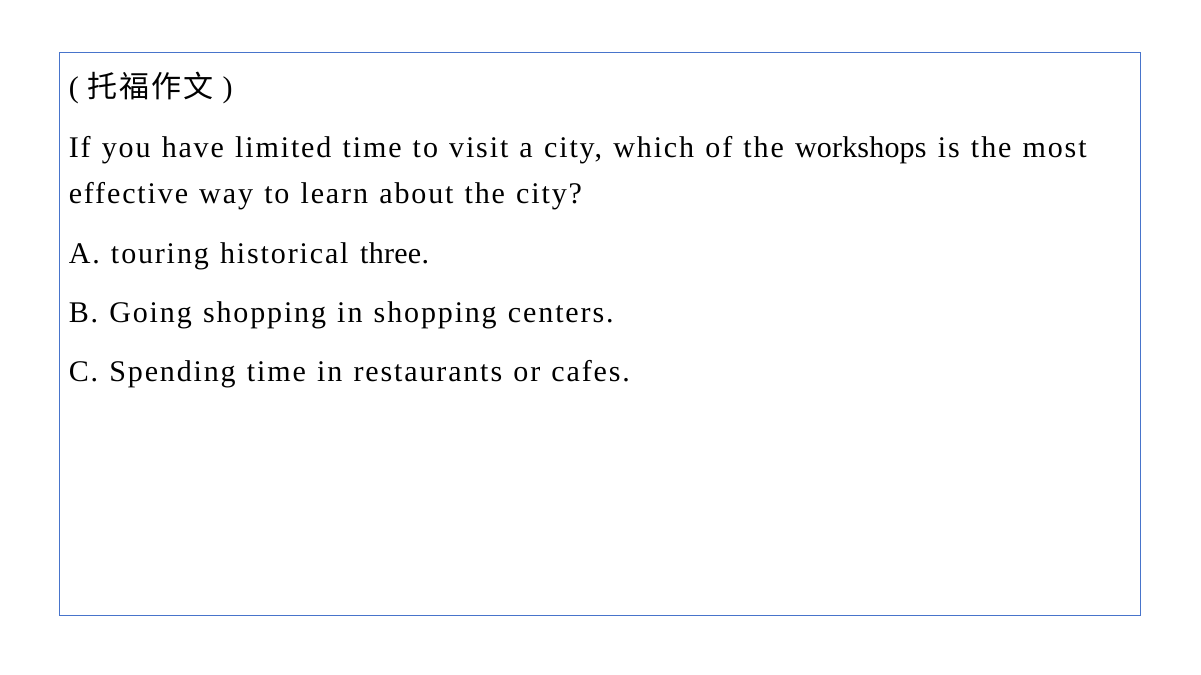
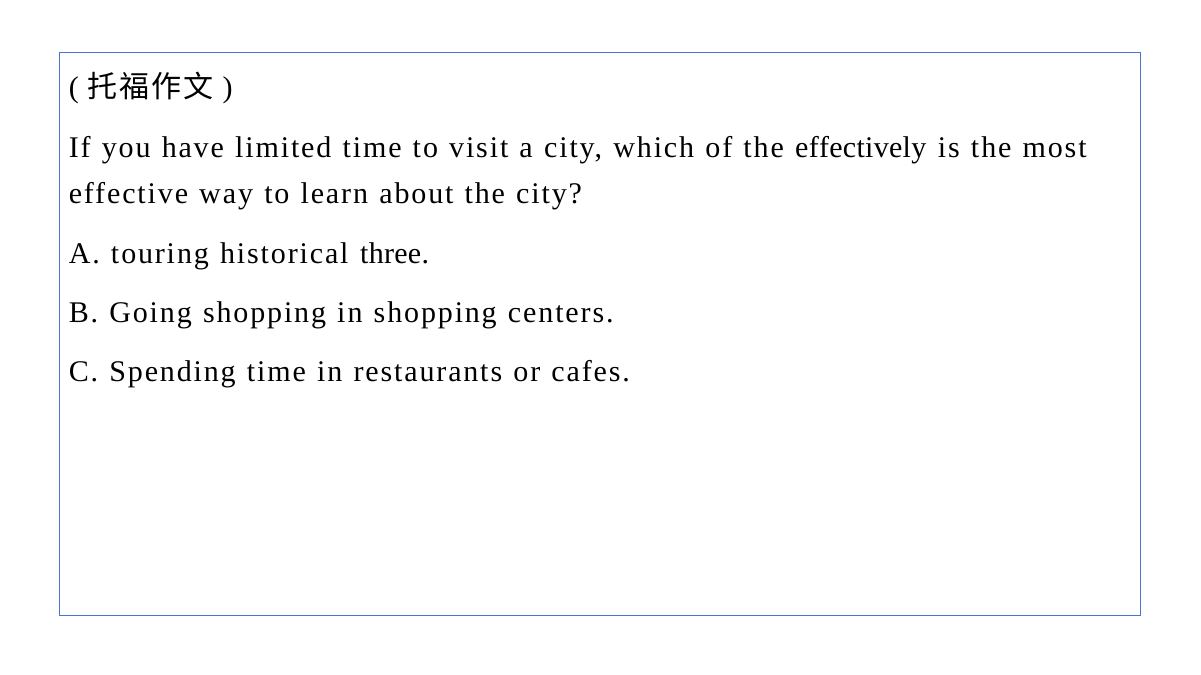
workshops: workshops -> effectively (861, 147)
